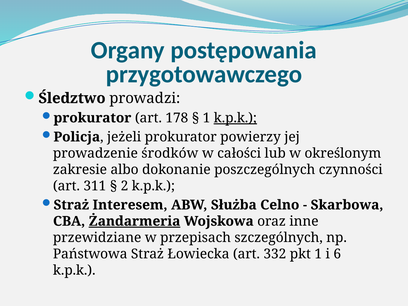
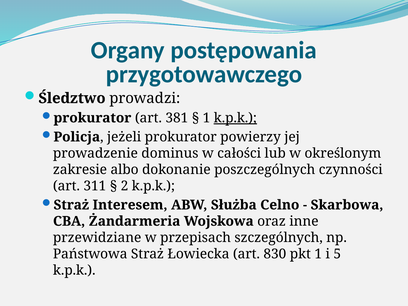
178: 178 -> 381 (177, 118)
środków: środków -> dominus (170, 153)
Żandarmeria underline: present -> none (135, 221)
332: 332 -> 830 (275, 254)
6: 6 -> 5 (337, 254)
